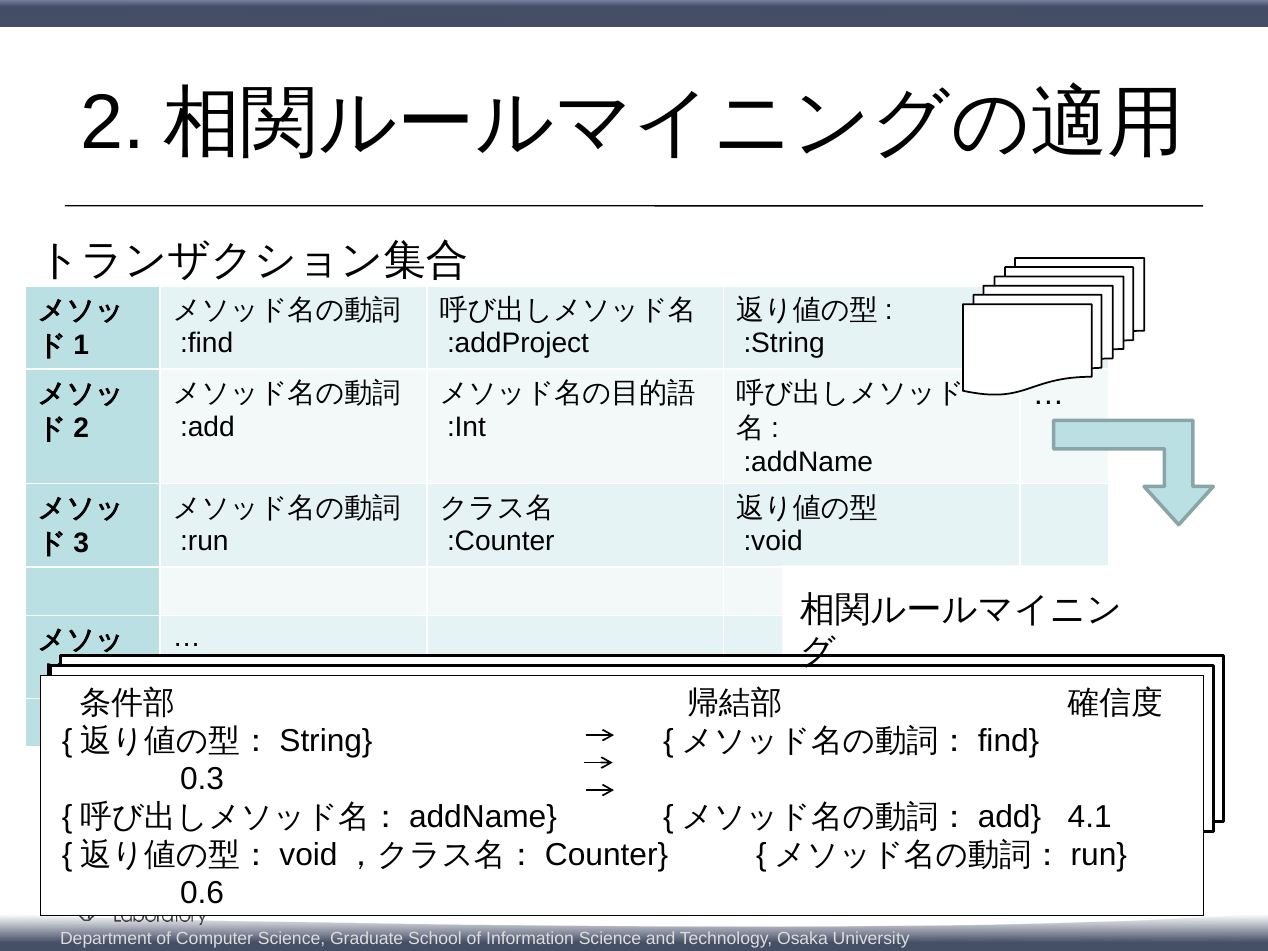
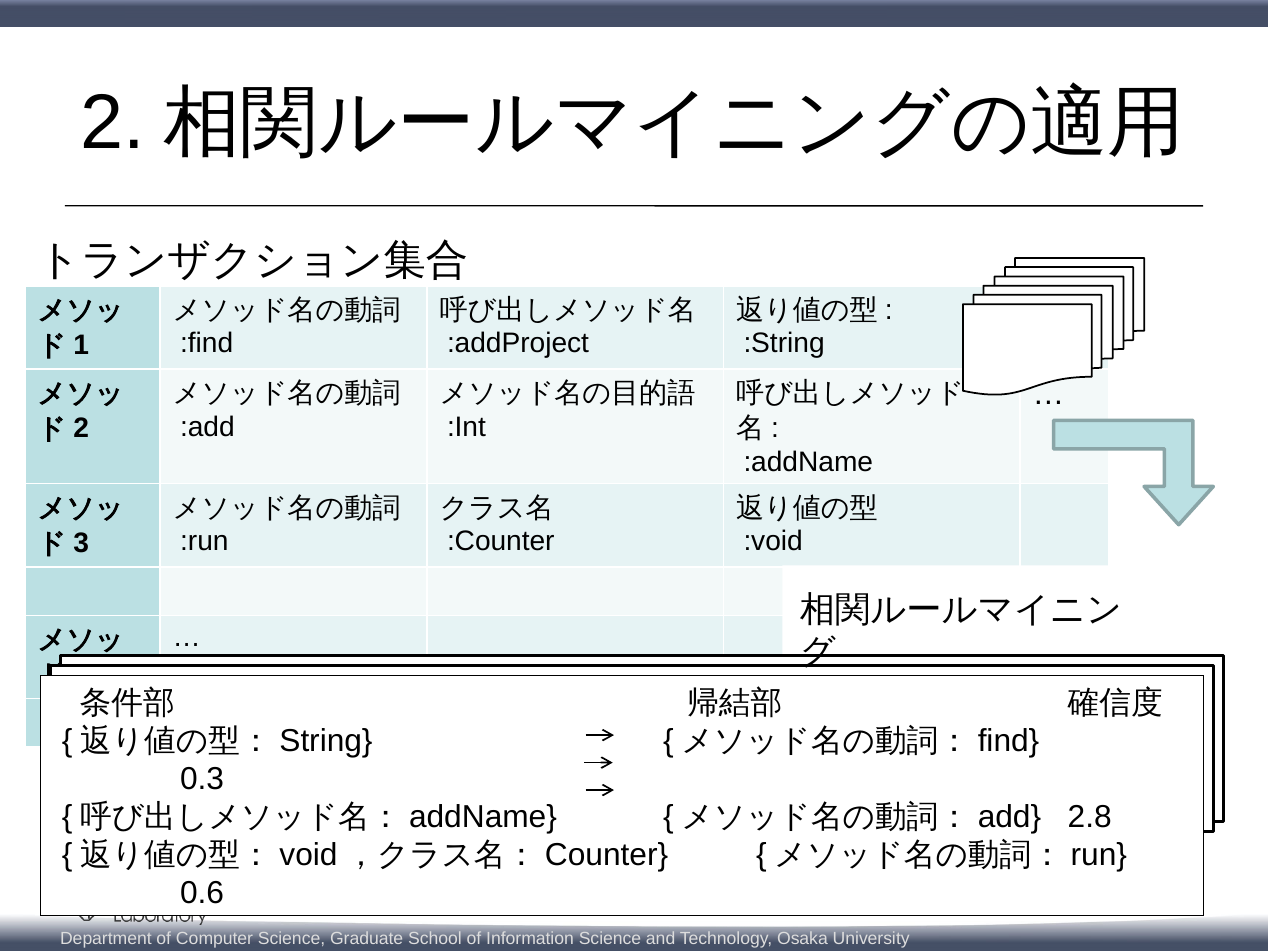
4.1: 4.1 -> 2.8 (1090, 817)
